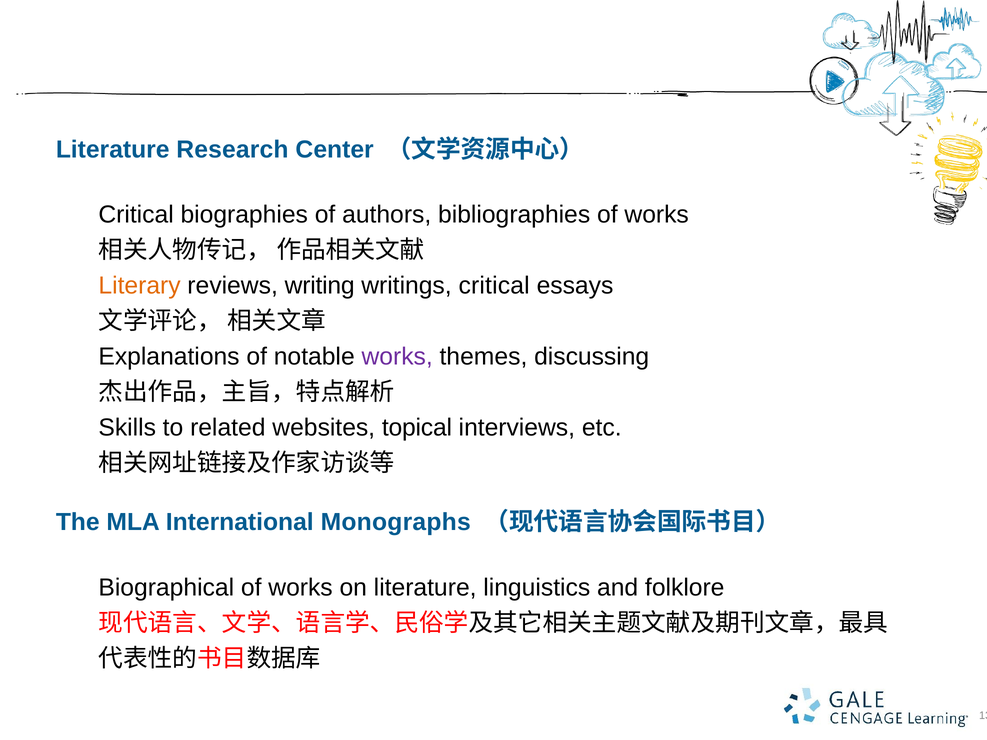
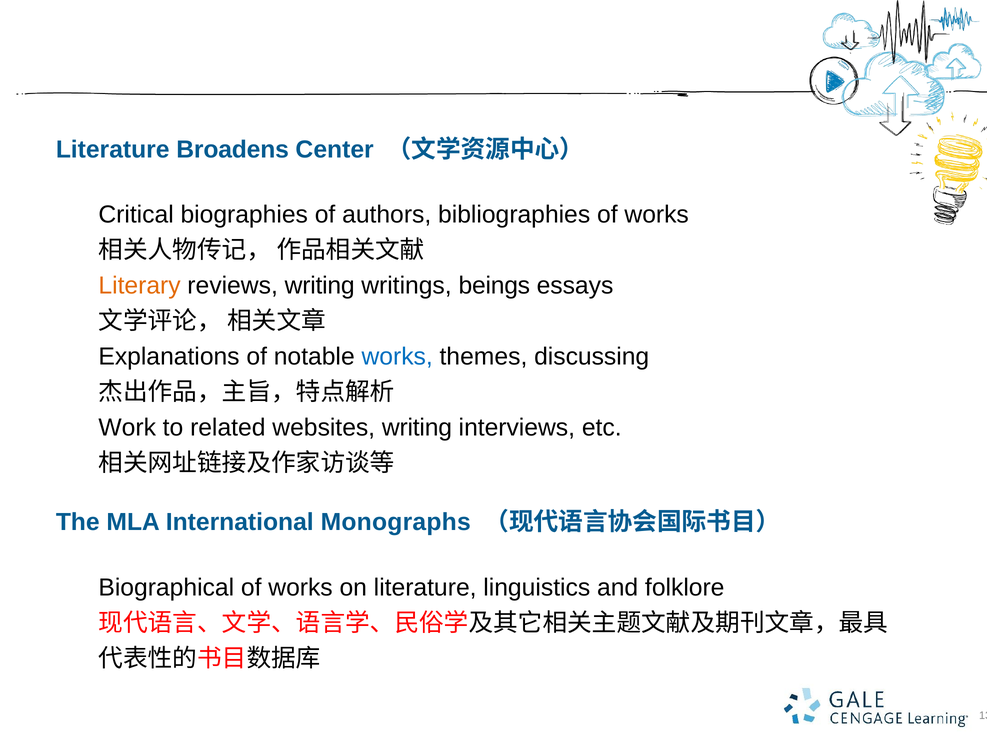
Research: Research -> Broadens (233, 150)
writings critical: critical -> beings (494, 286)
works colour: purple -> blue (397, 357)
Skills: Skills -> Work (127, 428)
websites topical: topical -> writing (417, 428)
